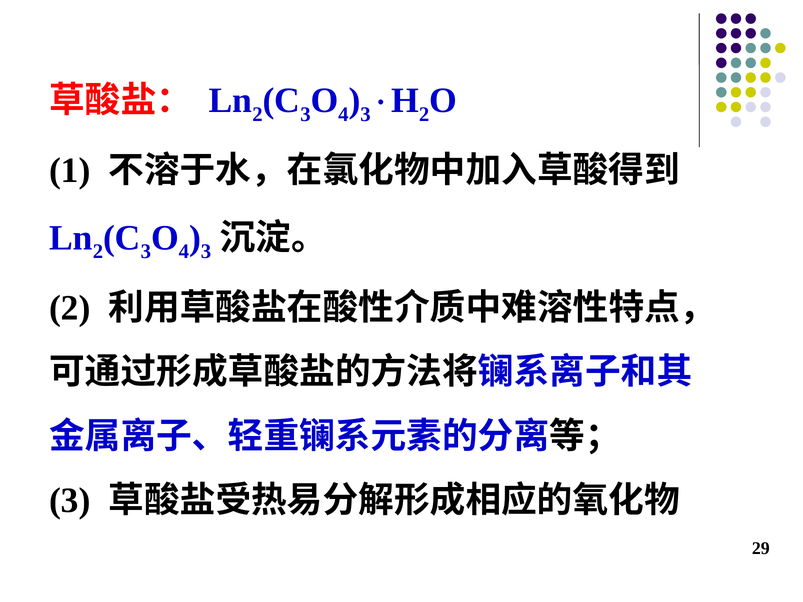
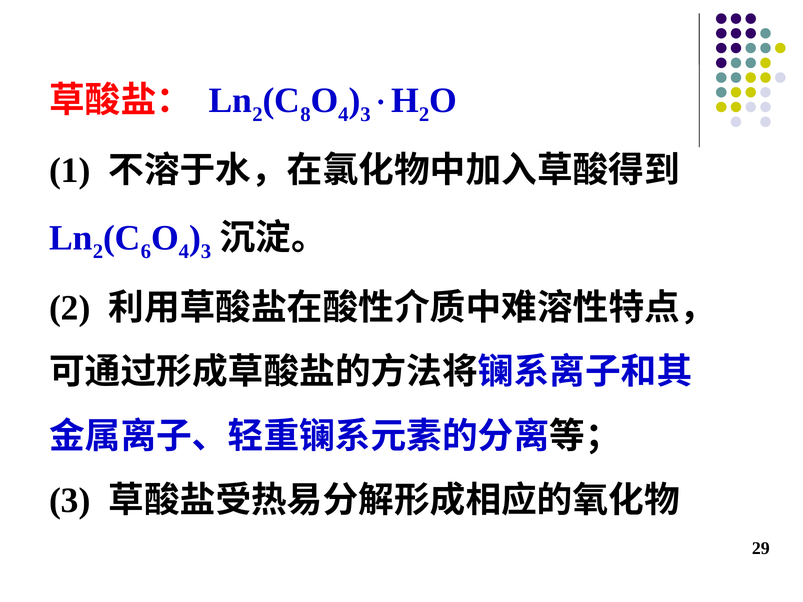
3: 3 -> 8 (305, 114)
3: 3 -> 6 (146, 252)
